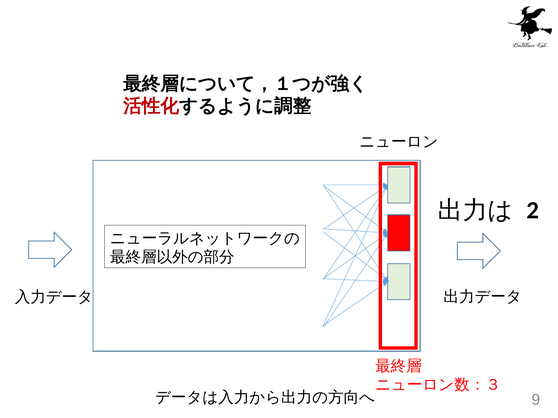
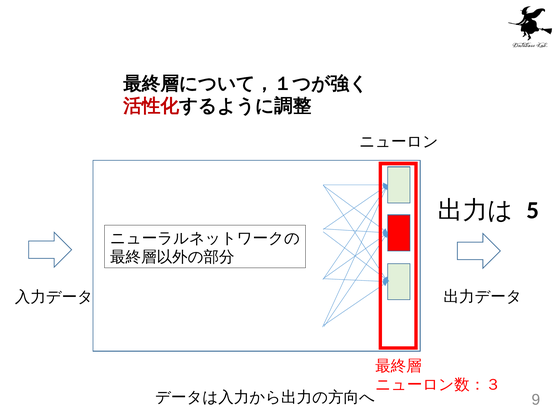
2: 2 -> 5 (533, 211)
